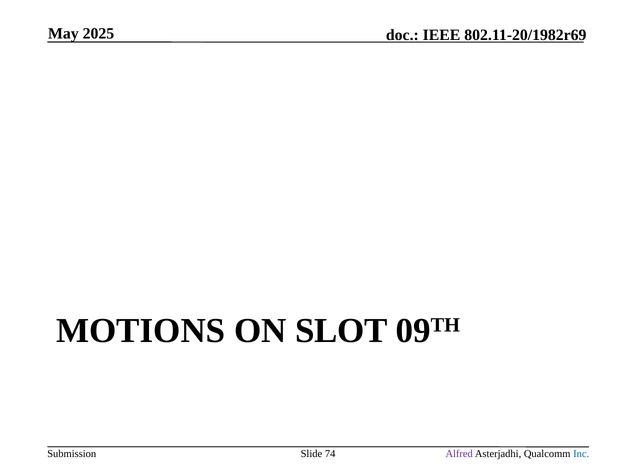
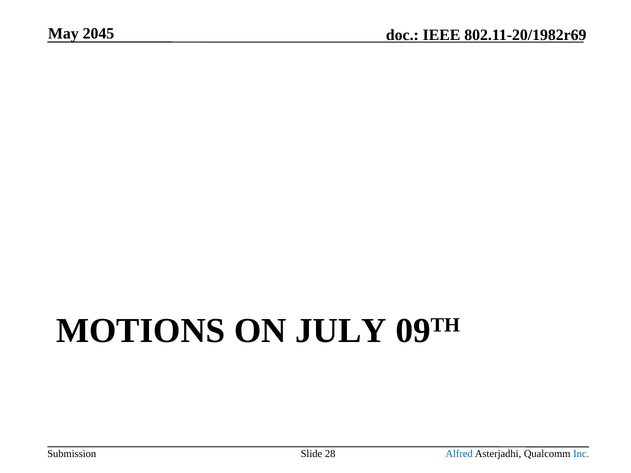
2025: 2025 -> 2045 (98, 33)
SLOT: SLOT -> JULY (341, 331)
74: 74 -> 28 (330, 454)
Alfred colour: purple -> blue (459, 454)
